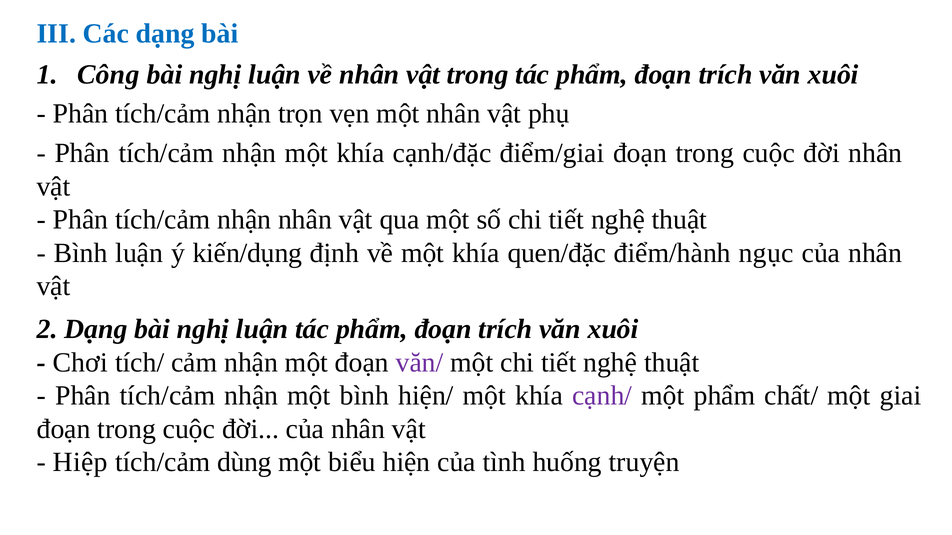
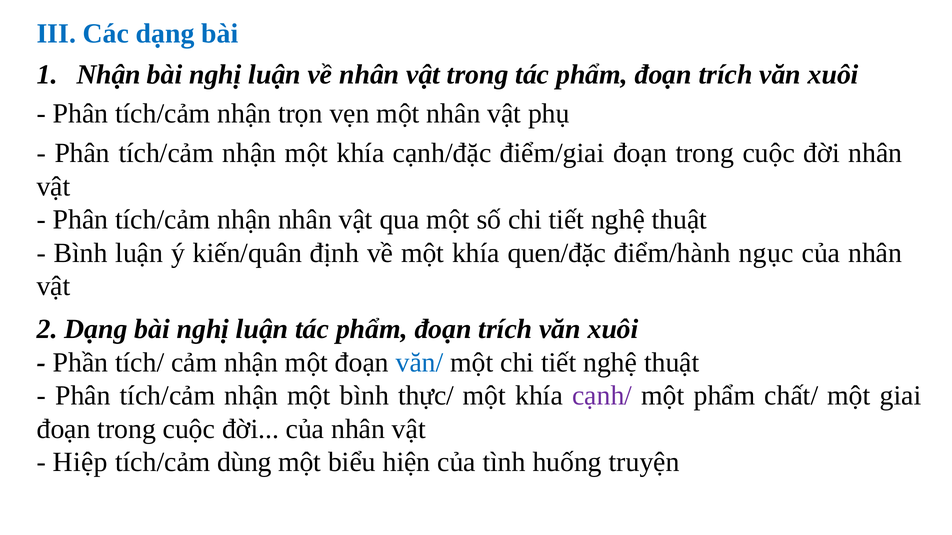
Công: Công -> Nhận (109, 75)
kiến/dụng: kiến/dụng -> kiến/quân (247, 253)
Chơi: Chơi -> Phần (80, 363)
văn/ colour: purple -> blue (420, 363)
hiện/: hiện/ -> thực/ (426, 396)
